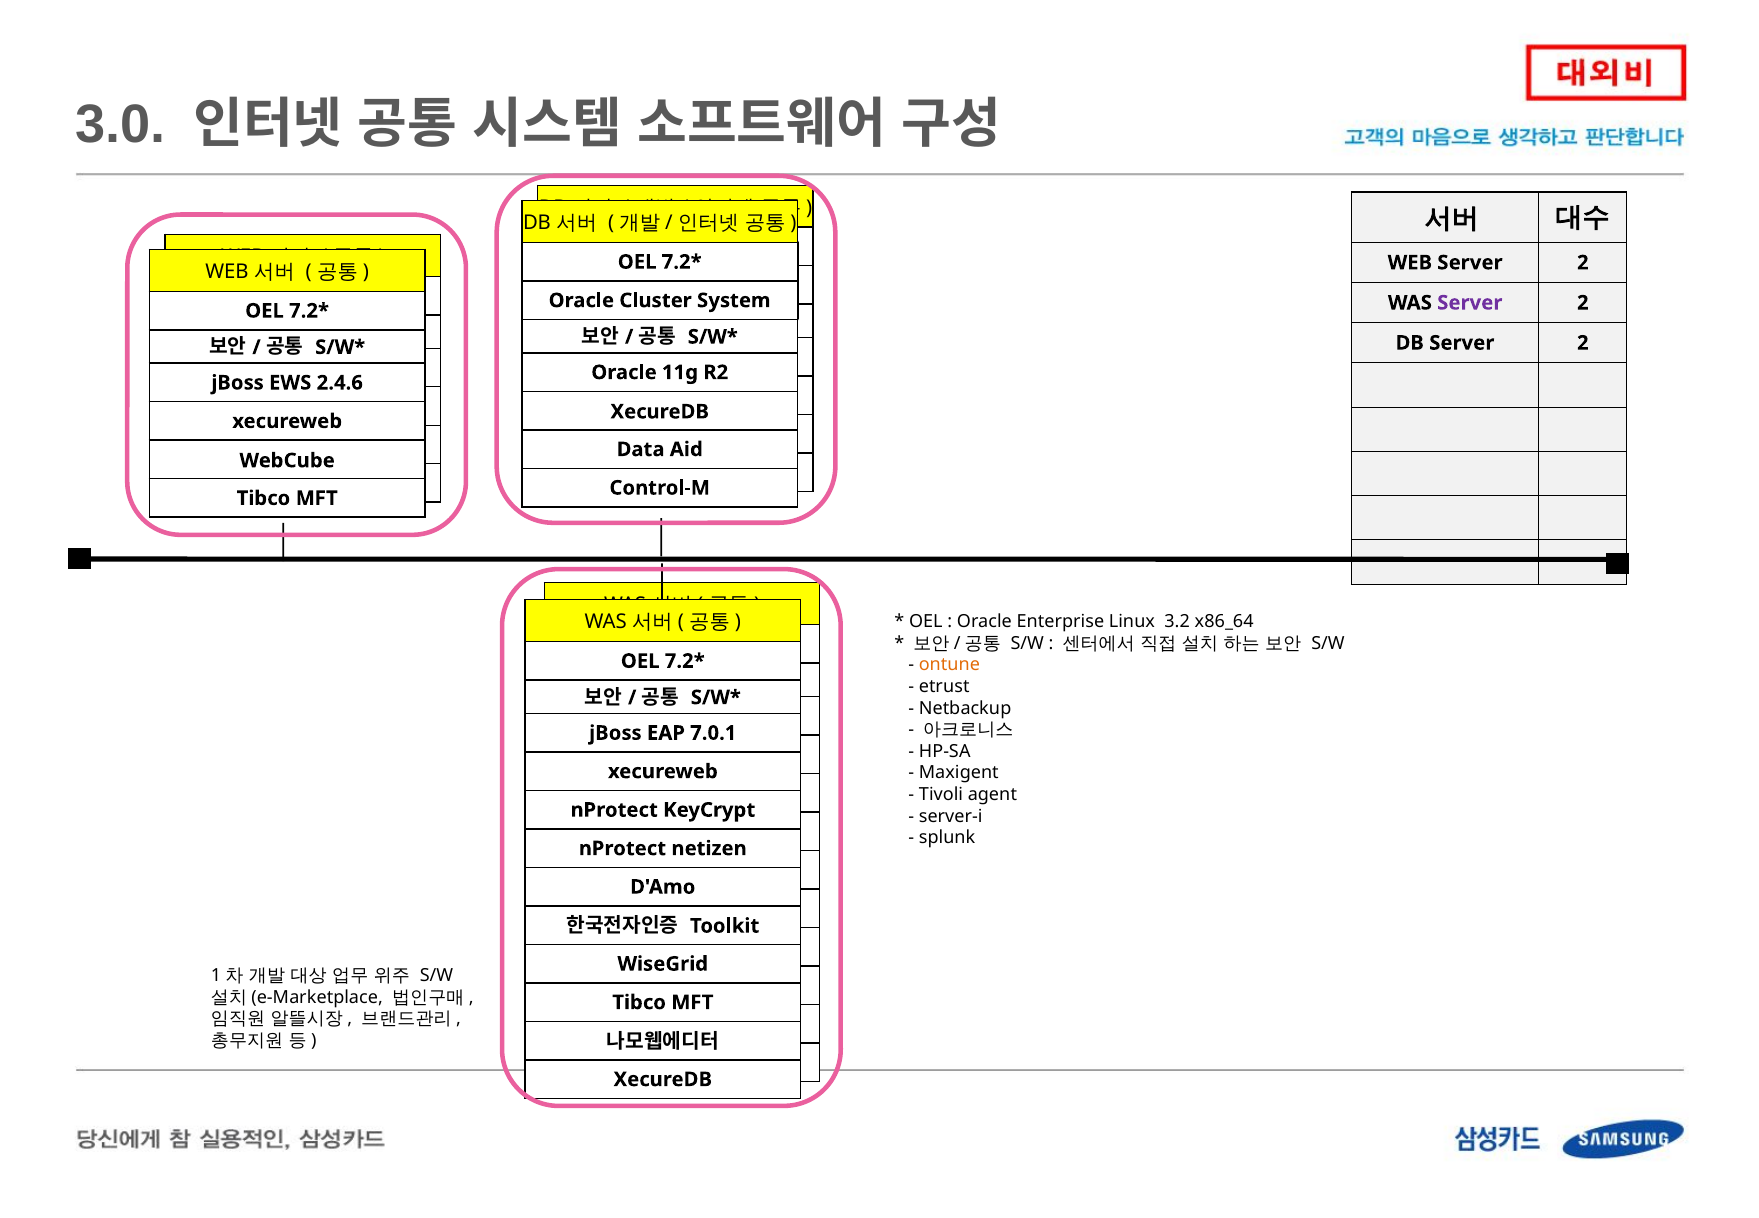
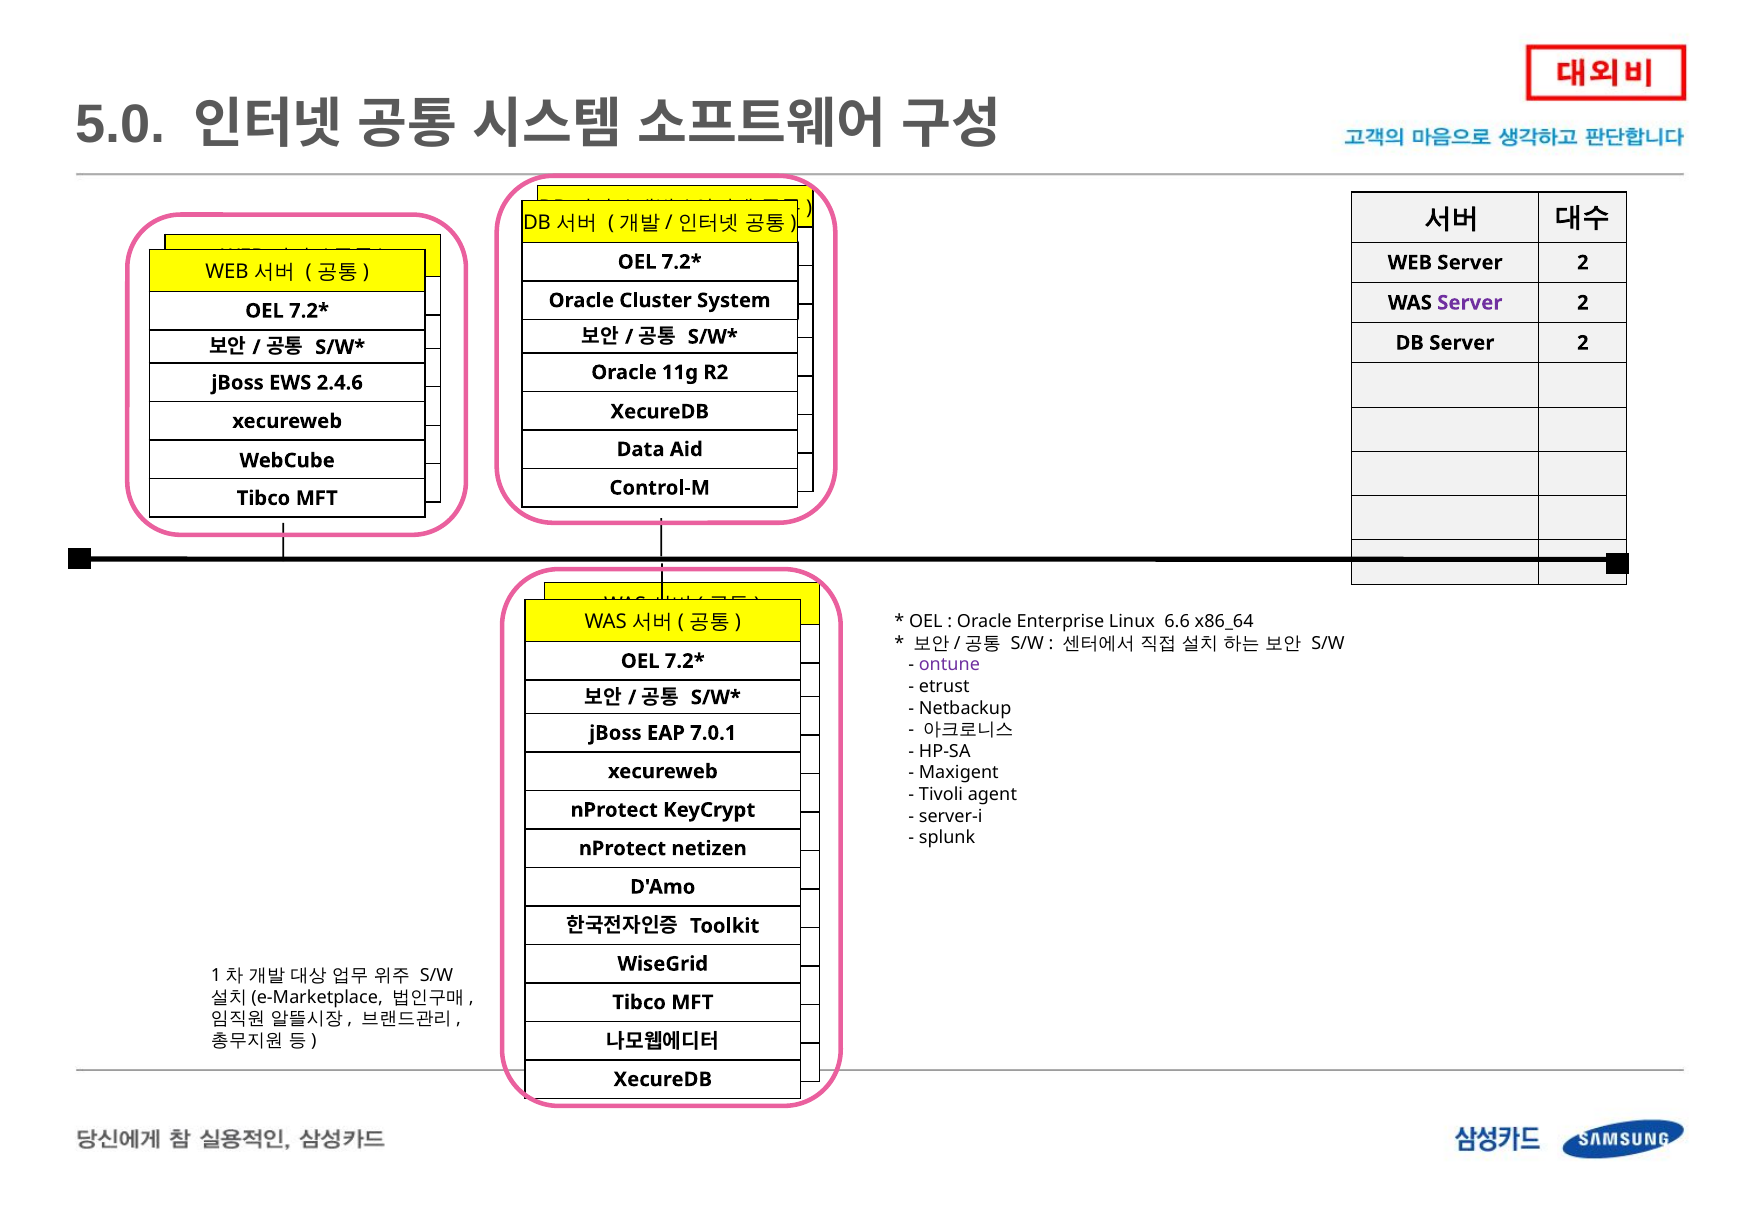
3.0: 3.0 -> 5.0 (120, 125)
3.2: 3.2 -> 6.6 (1177, 622)
ontune colour: orange -> purple (949, 665)
